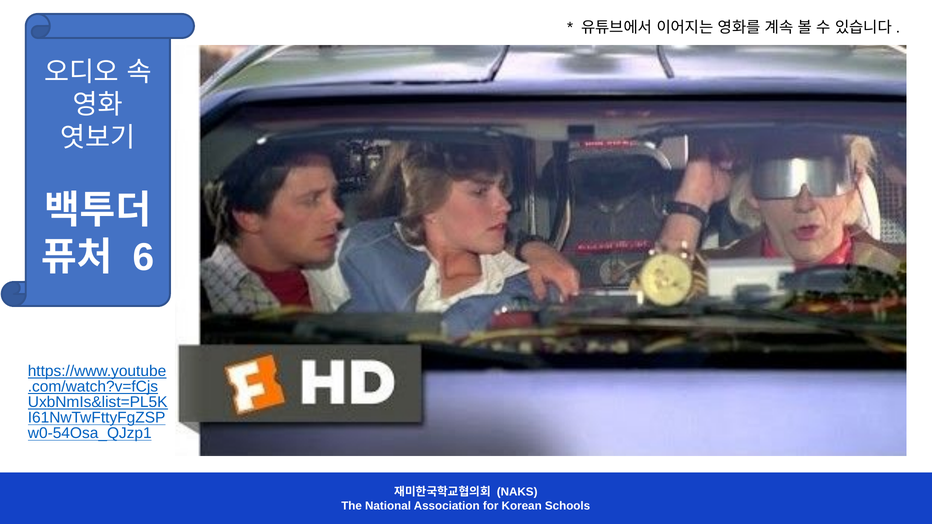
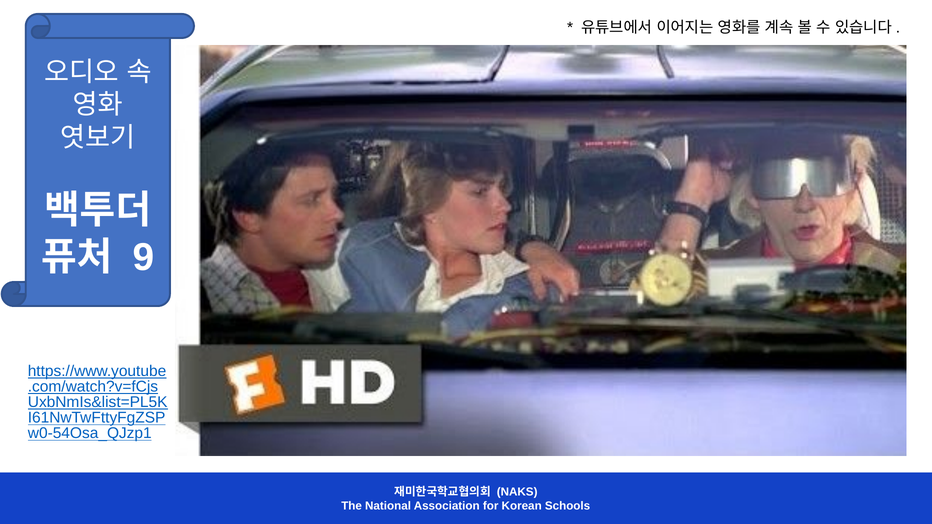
6: 6 -> 9 (144, 257)
